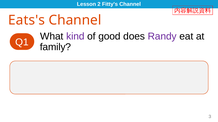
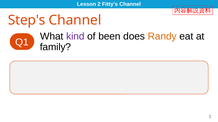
Eats's: Eats's -> Step's (27, 20)
good: good -> been (109, 36)
Randy colour: purple -> orange (162, 36)
